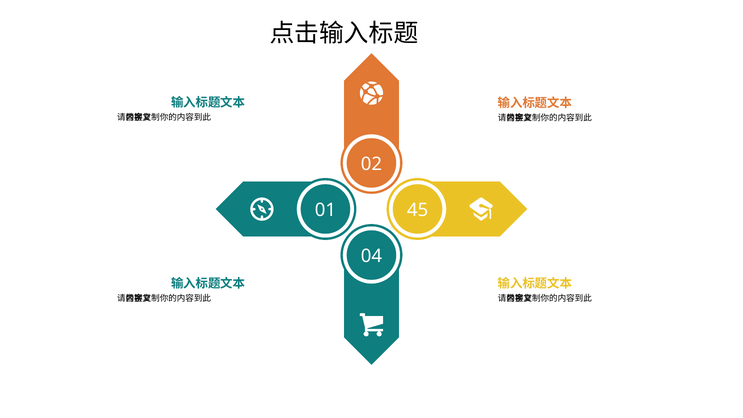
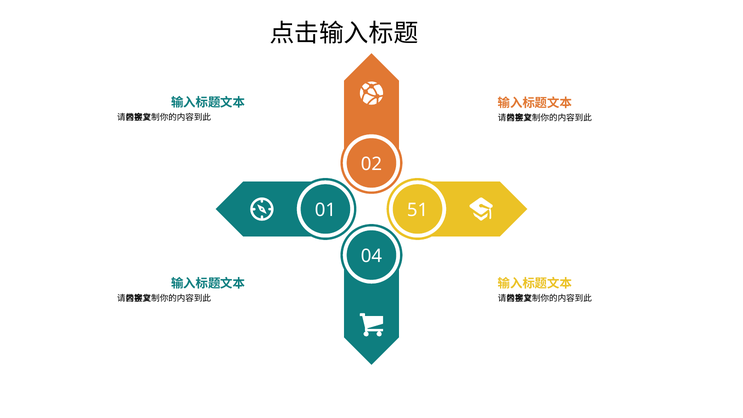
45: 45 -> 51 (418, 210)
